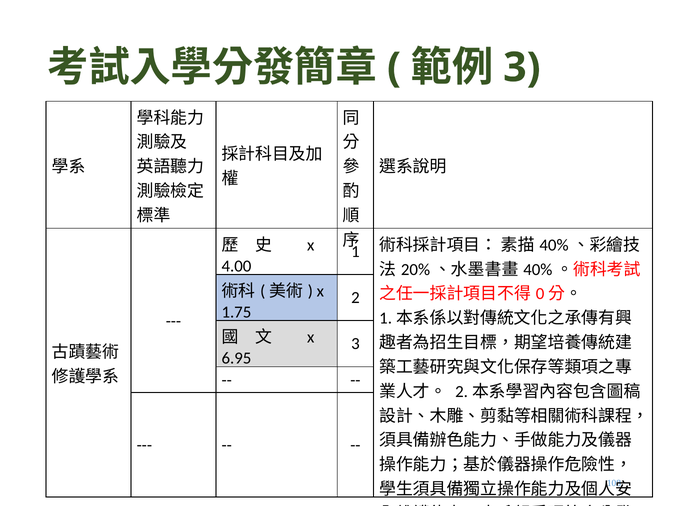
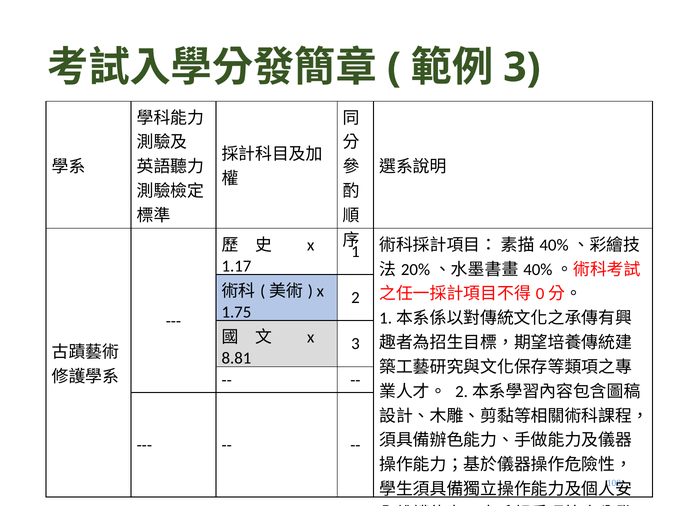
4.00: 4.00 -> 1.17 (236, 266)
6.95: 6.95 -> 8.81 (236, 358)
